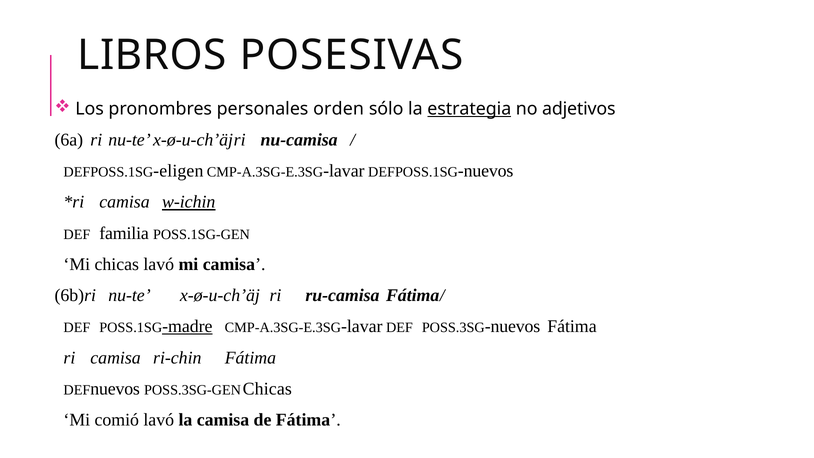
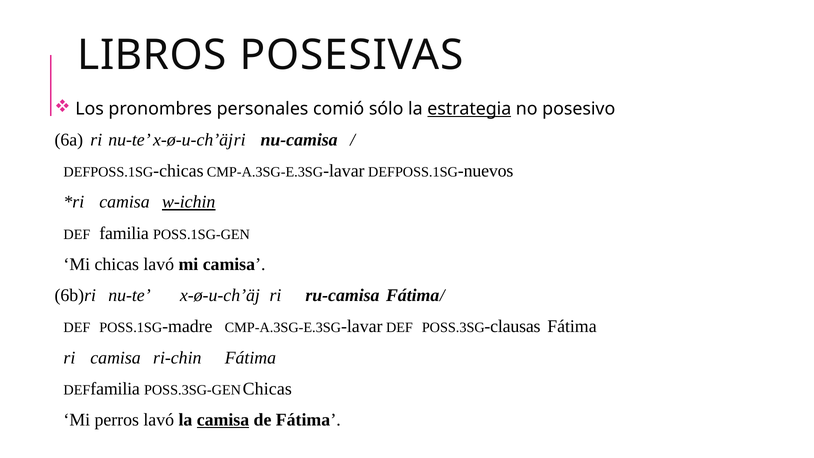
orden: orden -> comió (339, 109)
adjetivos: adjetivos -> posesivo (579, 109)
eligen: eligen -> chicas (178, 171)
madre underline: present -> none (187, 326)
nuevos: nuevos -> clausas (512, 326)
nuevos: nuevos -> familia (115, 389)
comió: comió -> perros (117, 420)
camisa underline: none -> present (223, 420)
